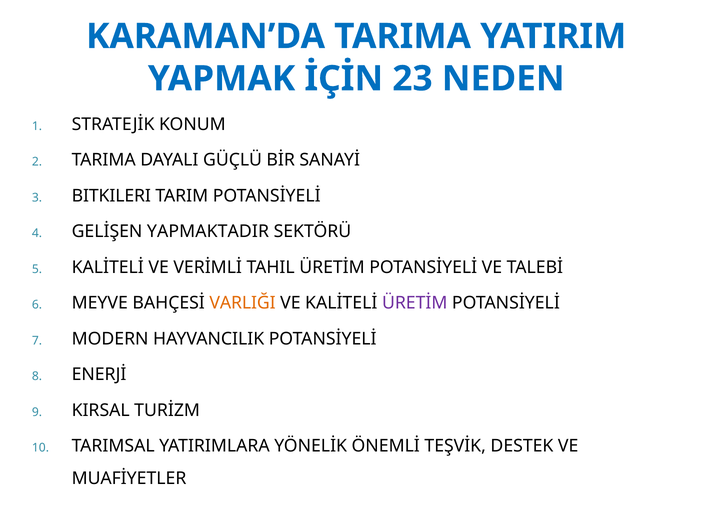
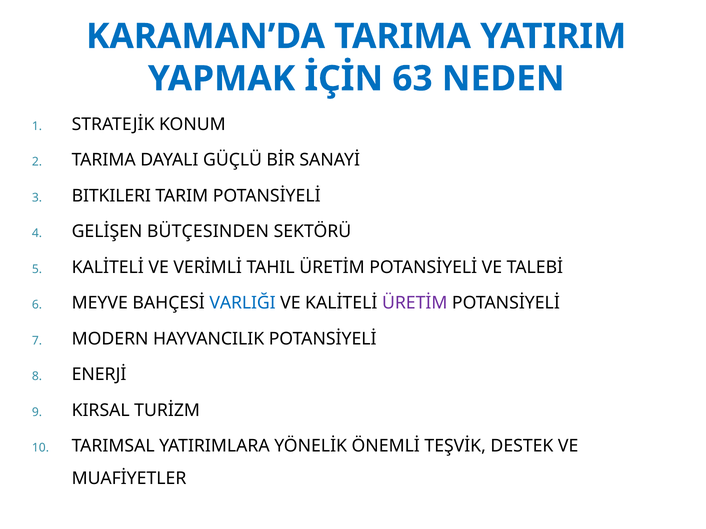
23: 23 -> 63 (413, 79)
YAPMAKTADIR: YAPMAKTADIR -> BÜTÇESINDEN (208, 232)
VARLIĞI colour: orange -> blue (243, 303)
